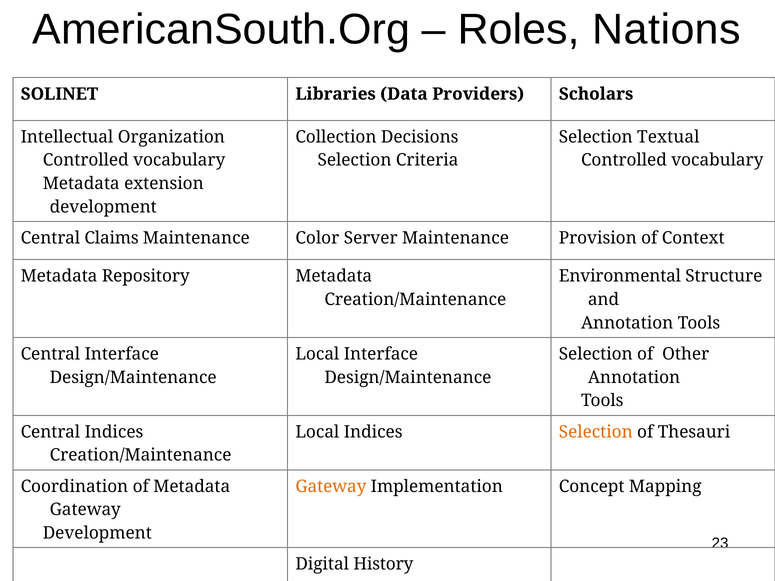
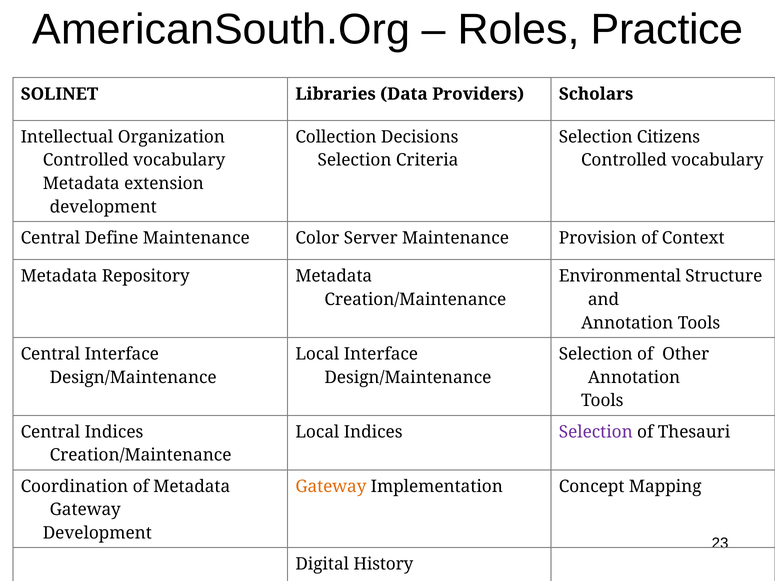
Nations: Nations -> Practice (667, 30)
Textual: Textual -> Citizens (668, 137)
Claims: Claims -> Define (112, 238)
Selection colour: orange -> purple (596, 432)
